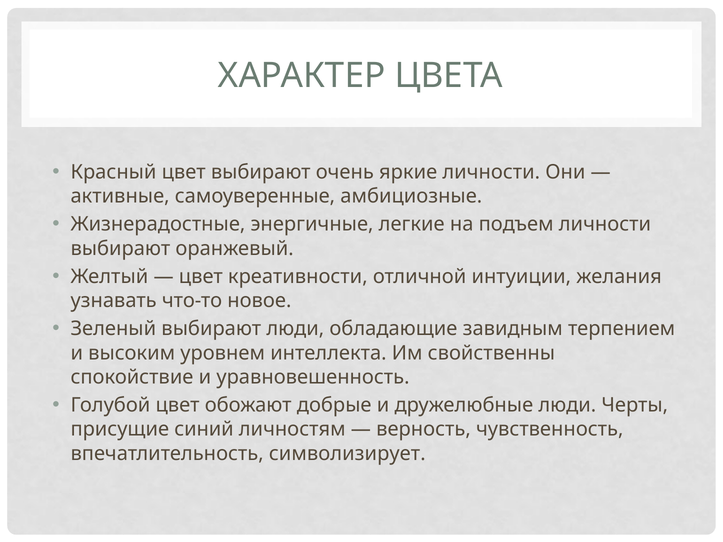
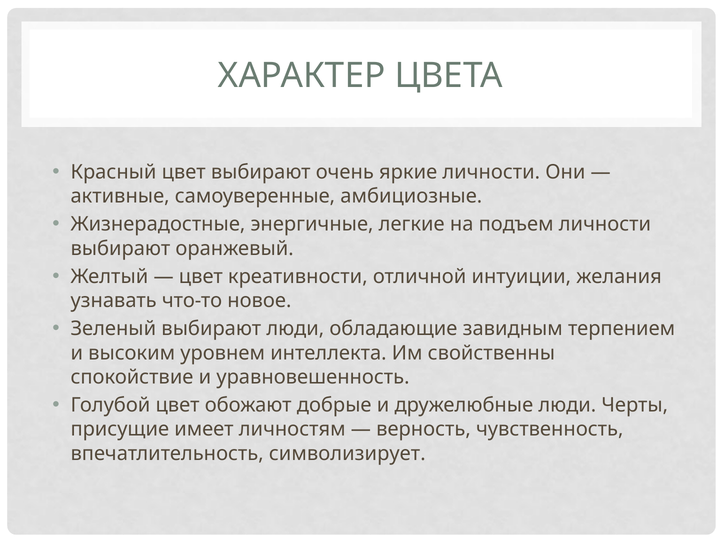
синий: синий -> имеет (204, 430)
